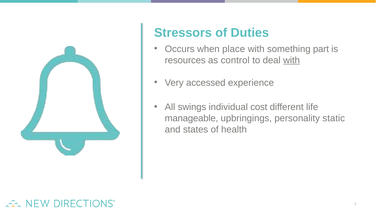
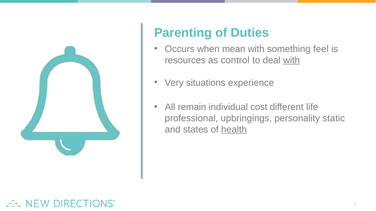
Stressors: Stressors -> Parenting (183, 33)
place: place -> mean (234, 49)
part: part -> feel (321, 49)
accessed: accessed -> situations (206, 83)
swings: swings -> remain (192, 107)
manageable: manageable -> professional (191, 119)
health underline: none -> present (234, 130)
